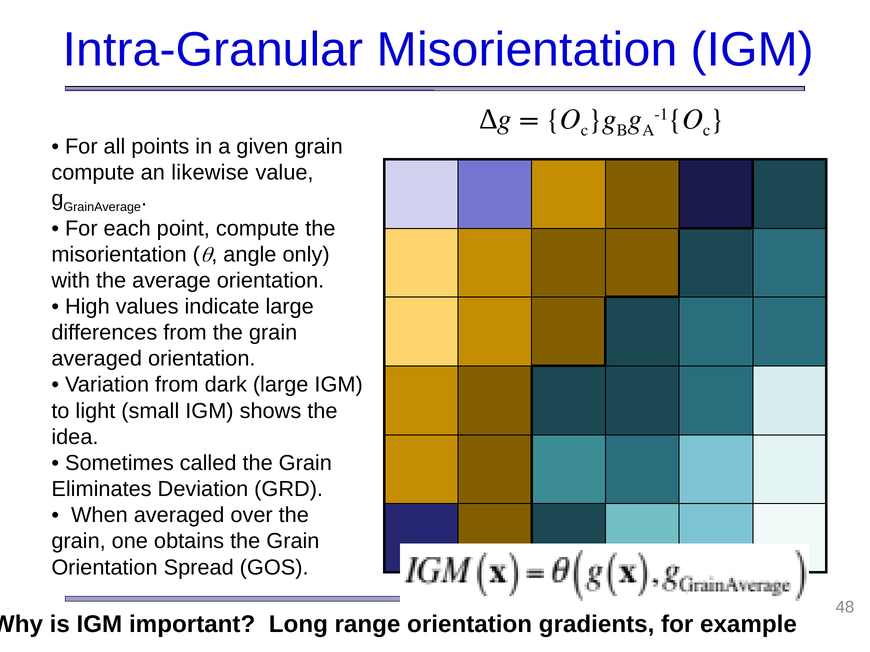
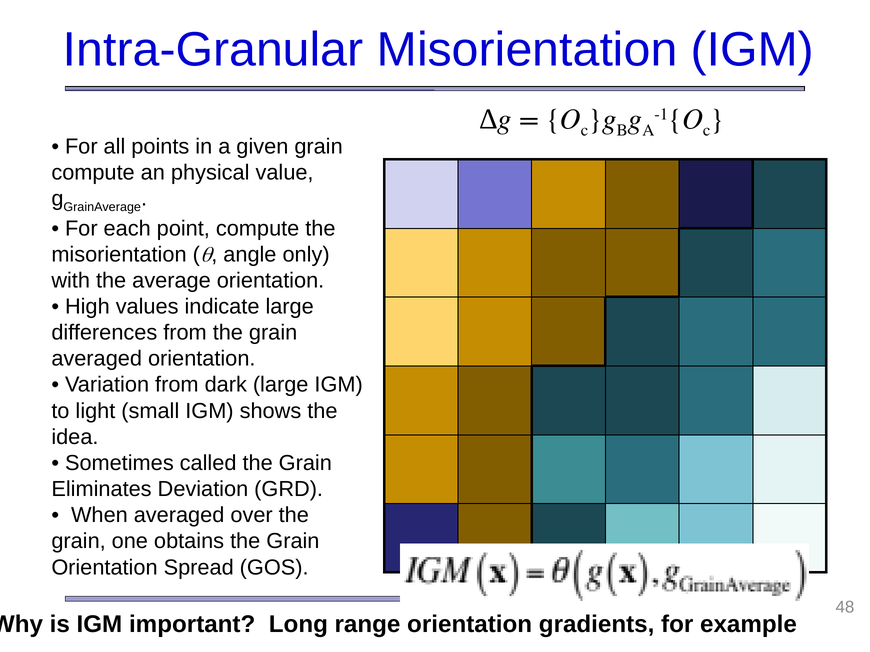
likewise: likewise -> physical (210, 173)
